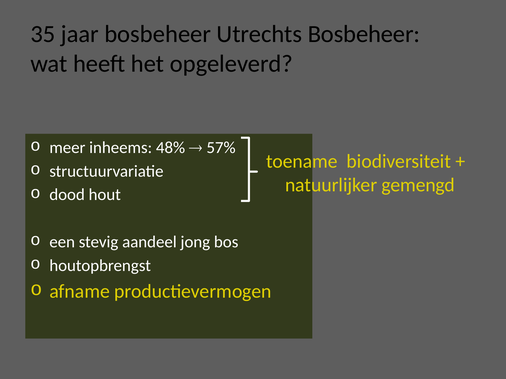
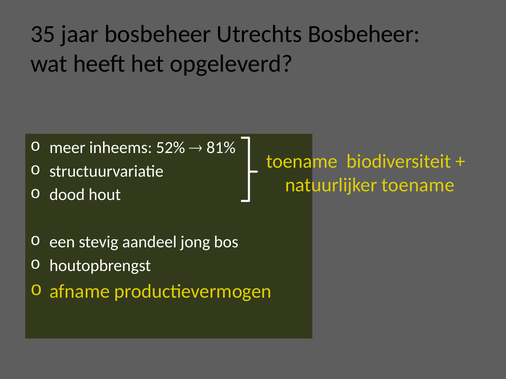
48%: 48% -> 52% (171, 148)
57%: 57% -> 81% (221, 148)
natuurlijker gemengd: gemengd -> toename (418, 185)
